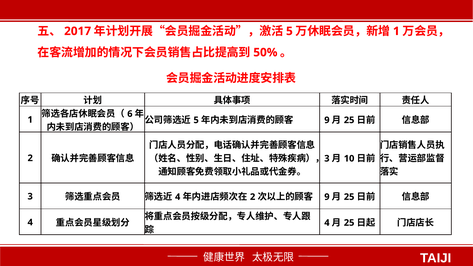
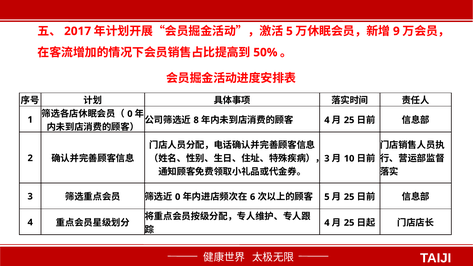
1: 1 -> 9 (396, 31)
6: 6 -> 0 (130, 114)
5: 5 -> 8 (196, 120)
9: 9 -> 4 (327, 120)
4: 4 -> 0 (178, 197)
2: 2 -> 6 (253, 197)
9: 9 -> 5 (327, 197)
